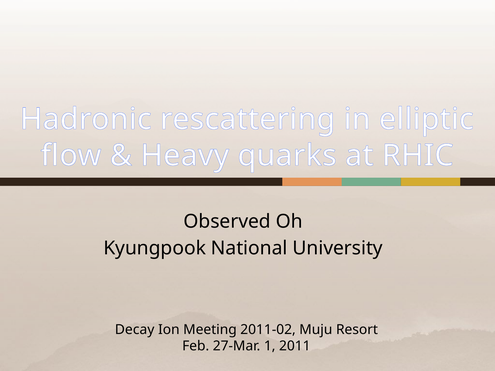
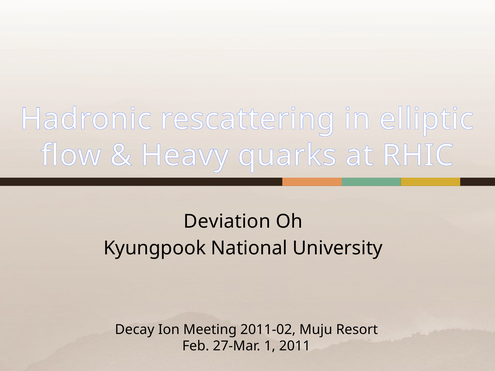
Observed: Observed -> Deviation (227, 222)
